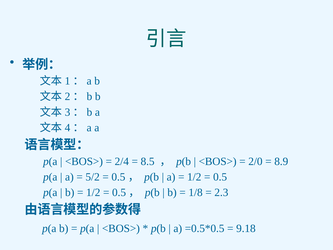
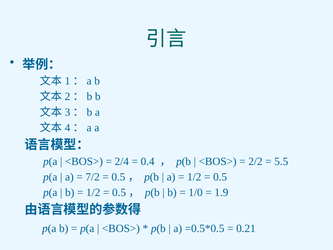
8.5: 8.5 -> 0.4 (148, 161)
2/0: 2/0 -> 2/2 (255, 161)
8.9: 8.9 -> 5.5 (281, 161)
5/2: 5/2 -> 7/2 (93, 177)
1/8: 1/8 -> 1/0 (196, 192)
2.3: 2.3 -> 1.9 (221, 192)
9.18: 9.18 -> 0.21 (246, 228)
